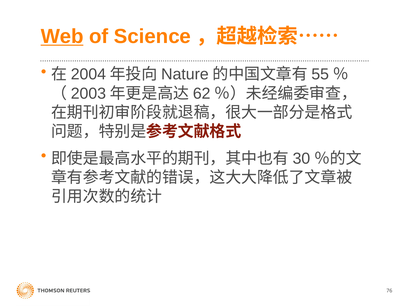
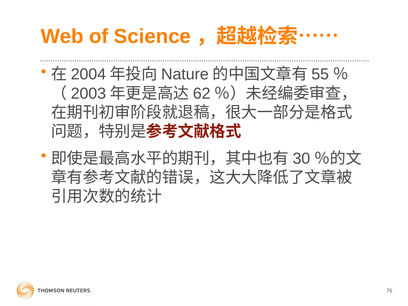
Web underline: present -> none (62, 36)
